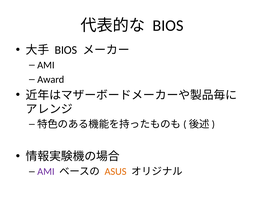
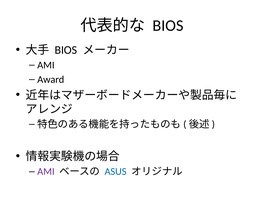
ASUS colour: orange -> blue (116, 172)
